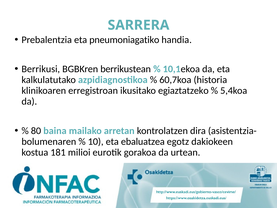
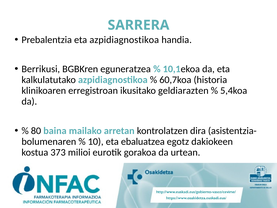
eta pneumoniagatiko: pneumoniagatiko -> azpidiagnostikoa (124, 40)
berrikustean: berrikustean -> eguneratzea (126, 69)
egiaztatzeko: egiaztatzeko -> geldiarazten (183, 91)
181: 181 -> 373 (58, 152)
